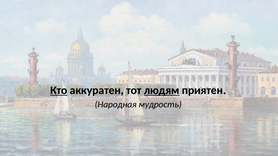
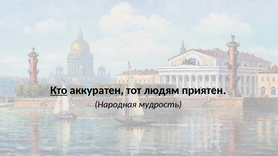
людям underline: present -> none (162, 91)
